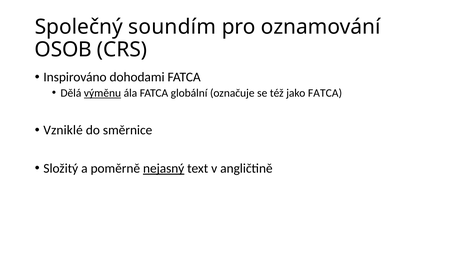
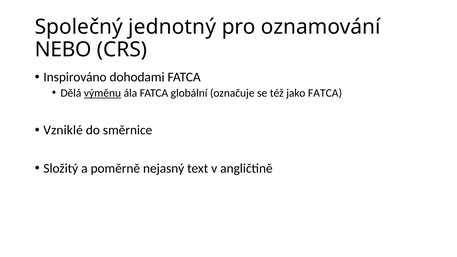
soundím: soundím -> jednotný (172, 27)
OSOB: OSOB -> NEBO (63, 50)
nejasný underline: present -> none (164, 168)
